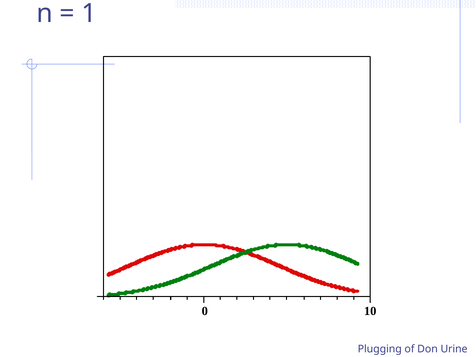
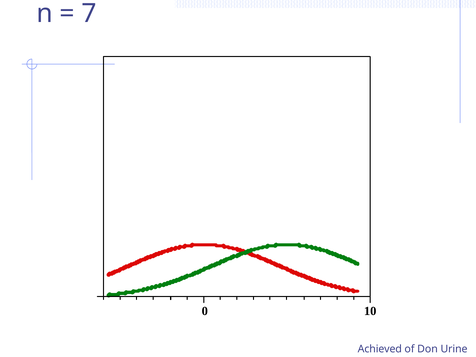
1: 1 -> 7 (89, 14)
Plugging: Plugging -> Achieved (380, 349)
